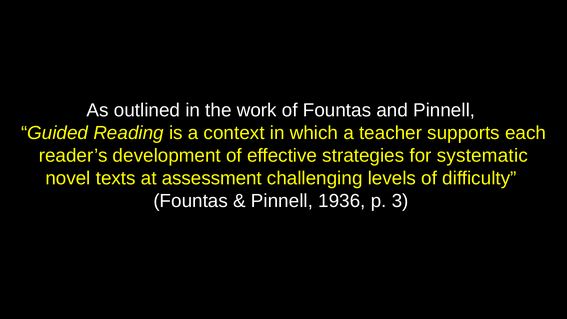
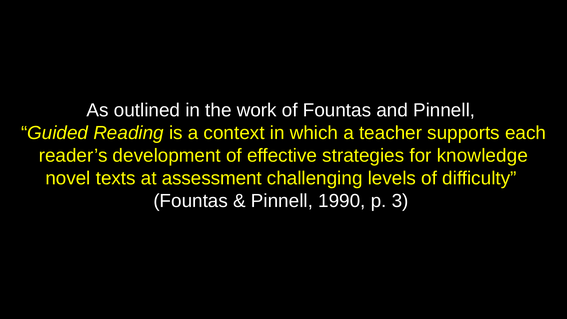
systematic: systematic -> knowledge (482, 156)
1936: 1936 -> 1990 (342, 201)
